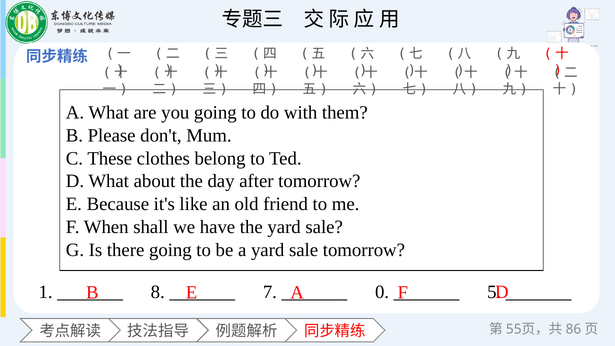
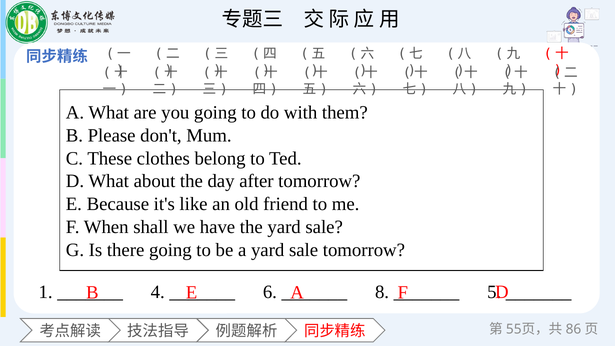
8: 8 -> 4 (158, 292)
7: 7 -> 6 (270, 292)
0: 0 -> 8 (382, 292)
